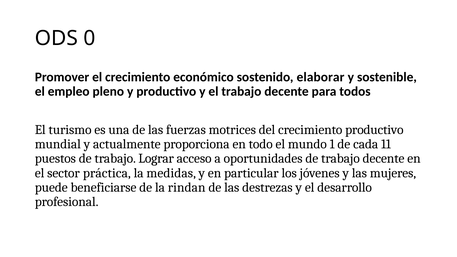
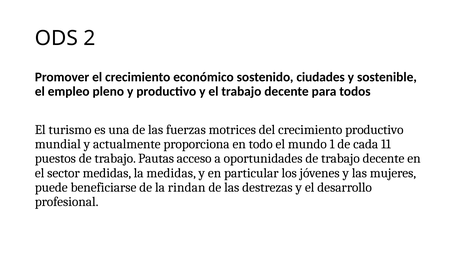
0: 0 -> 2 (89, 38)
elaborar: elaborar -> ciudades (321, 77)
Lograr: Lograr -> Pautas (156, 159)
sector práctica: práctica -> medidas (107, 173)
